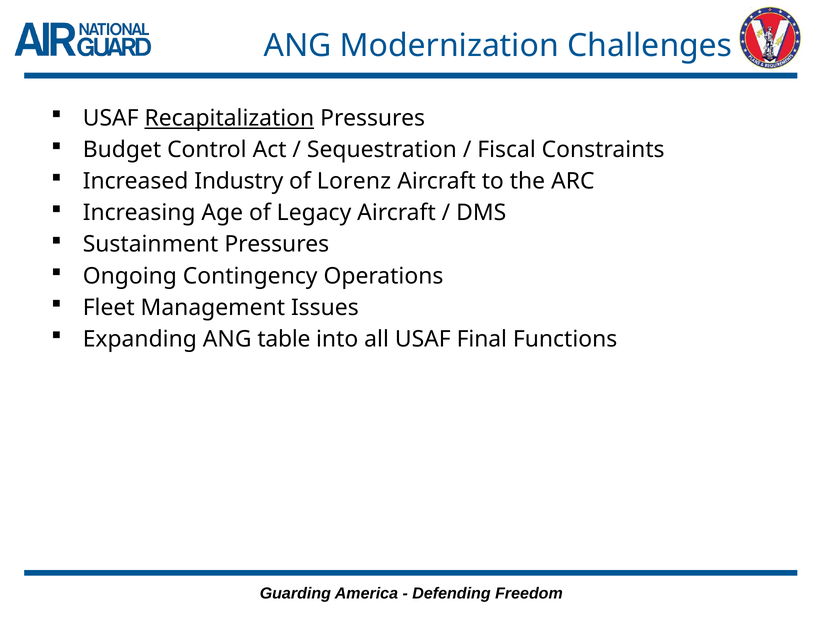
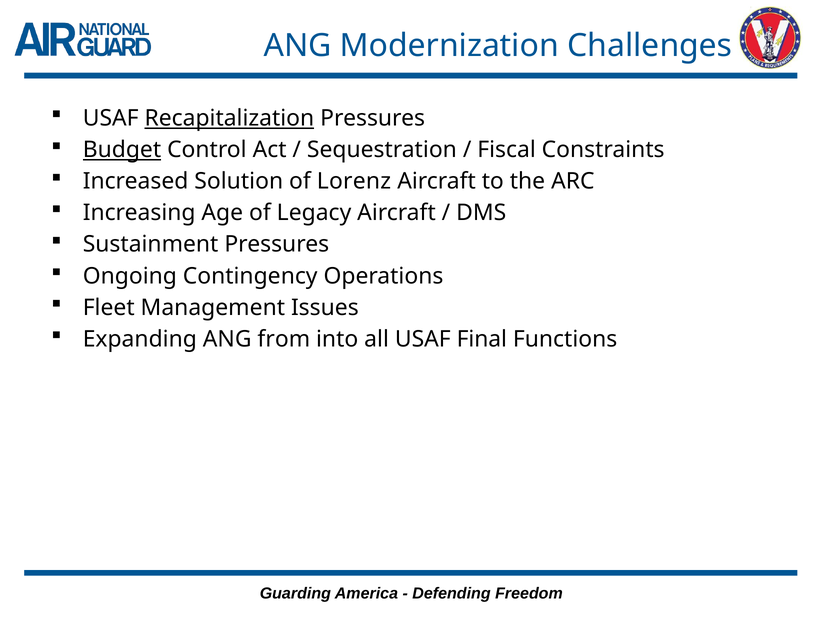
Budget underline: none -> present (122, 150)
Industry: Industry -> Solution (239, 181)
table: table -> from (284, 339)
